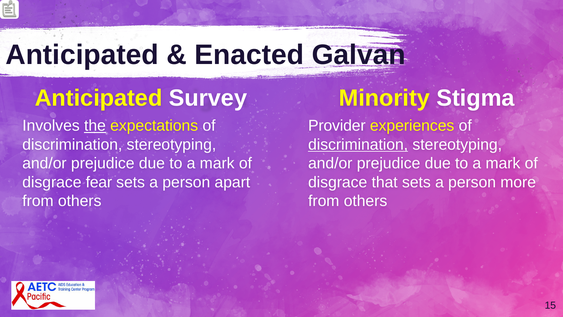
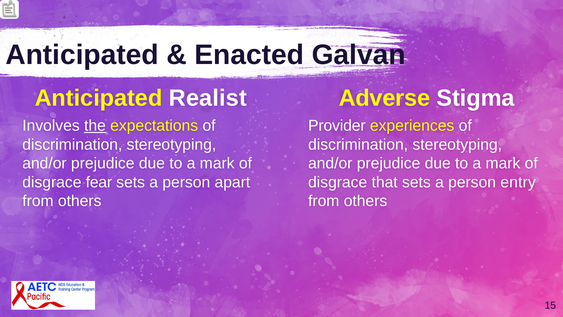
Survey: Survey -> Realist (208, 98)
Minority: Minority -> Adverse (384, 98)
discrimination underline: present -> none (358, 144)
more: more -> entry (518, 182)
